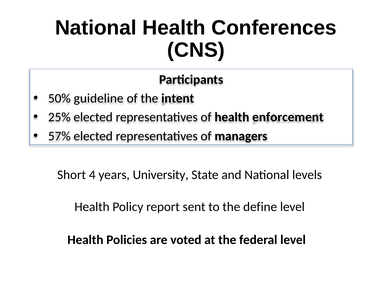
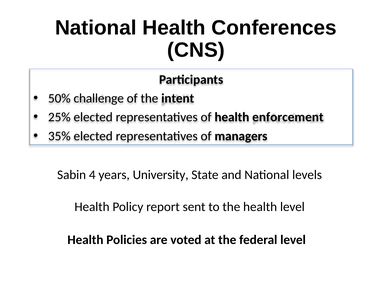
guideline: guideline -> challenge (99, 98)
57%: 57% -> 35% (59, 136)
Short: Short -> Sabin (72, 175)
the define: define -> health (260, 207)
